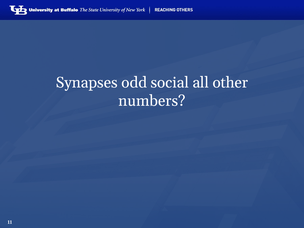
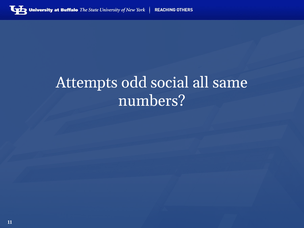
Synapses: Synapses -> Attempts (87, 83)
other: other -> same (230, 83)
